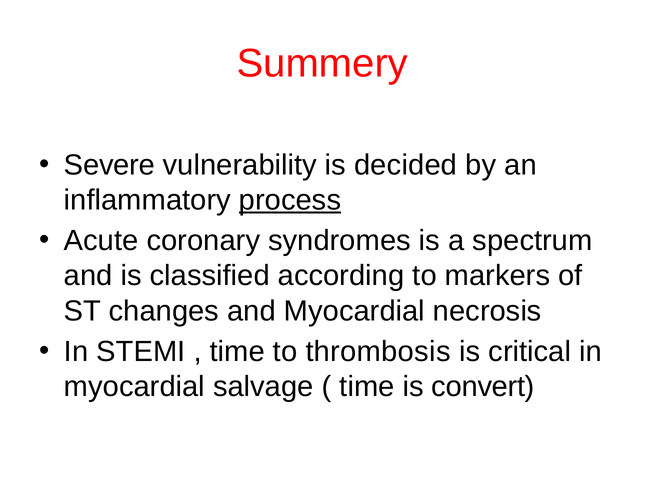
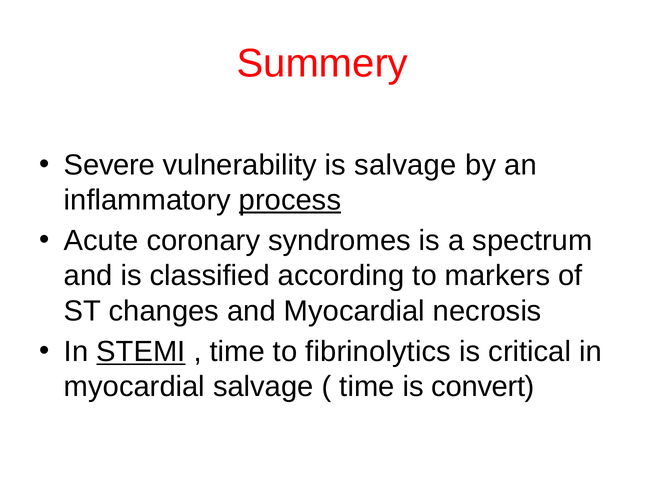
is decided: decided -> salvage (406, 165)
STEMI underline: none -> present (141, 352)
thrombosis: thrombosis -> fibrinolytics (378, 352)
